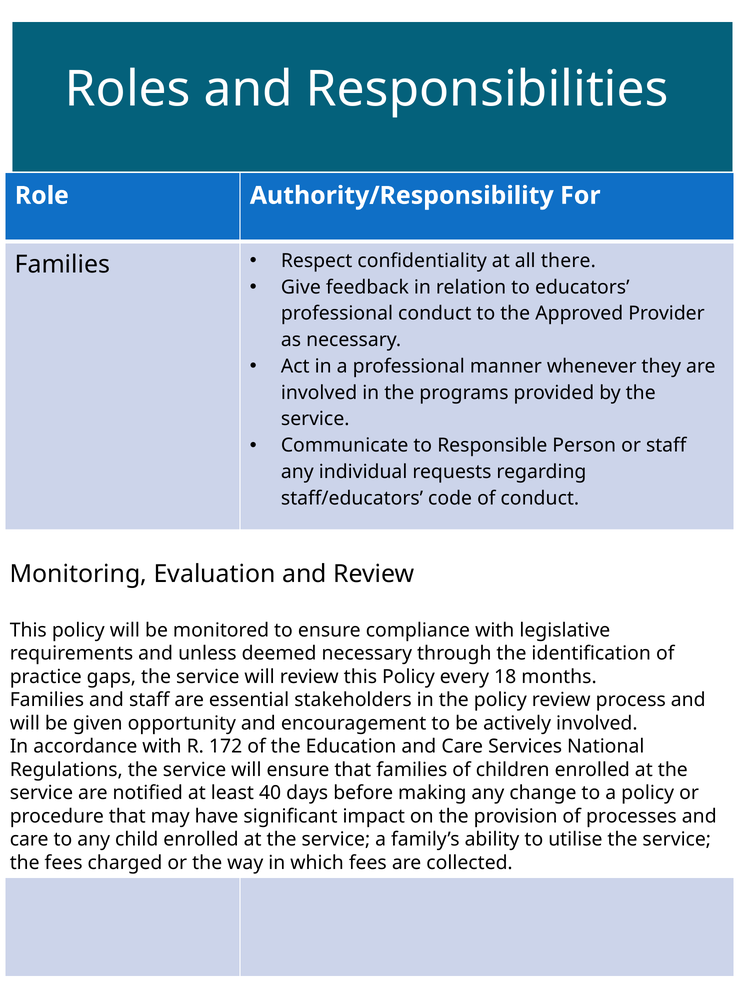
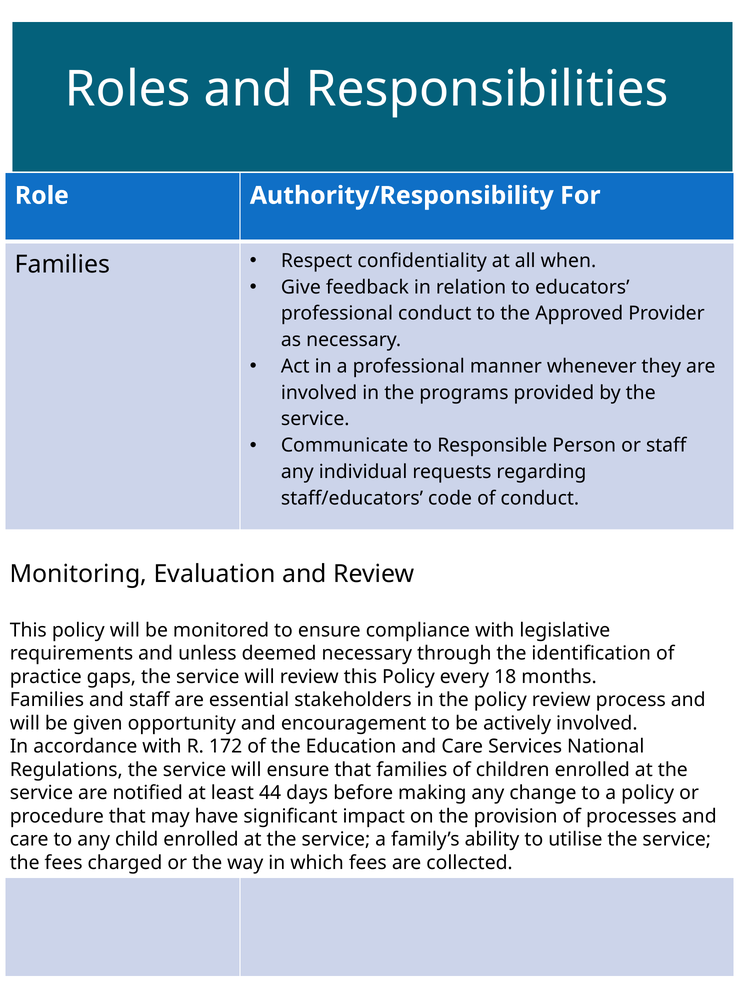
there: there -> when (568, 261)
40: 40 -> 44 (270, 793)
